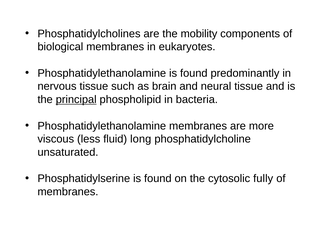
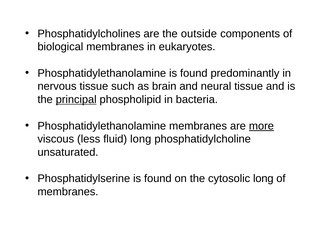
mobility: mobility -> outside (199, 34)
more underline: none -> present (261, 126)
cytosolic fully: fully -> long (263, 178)
